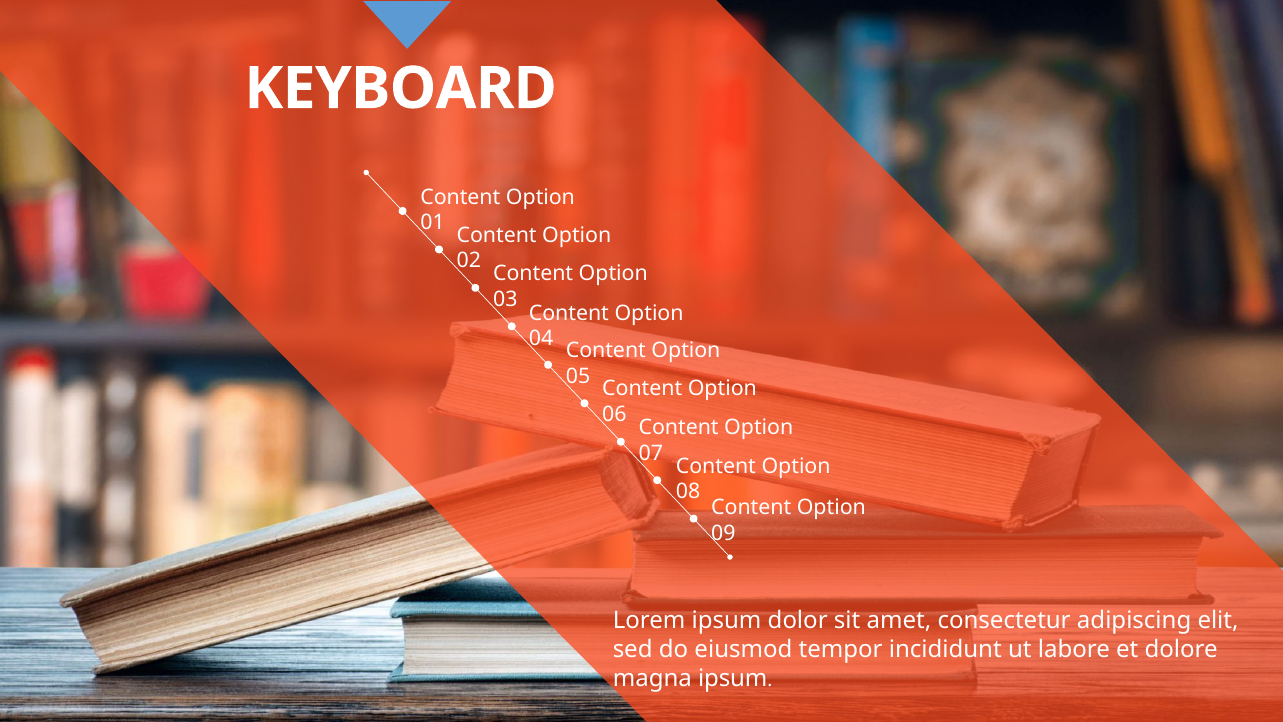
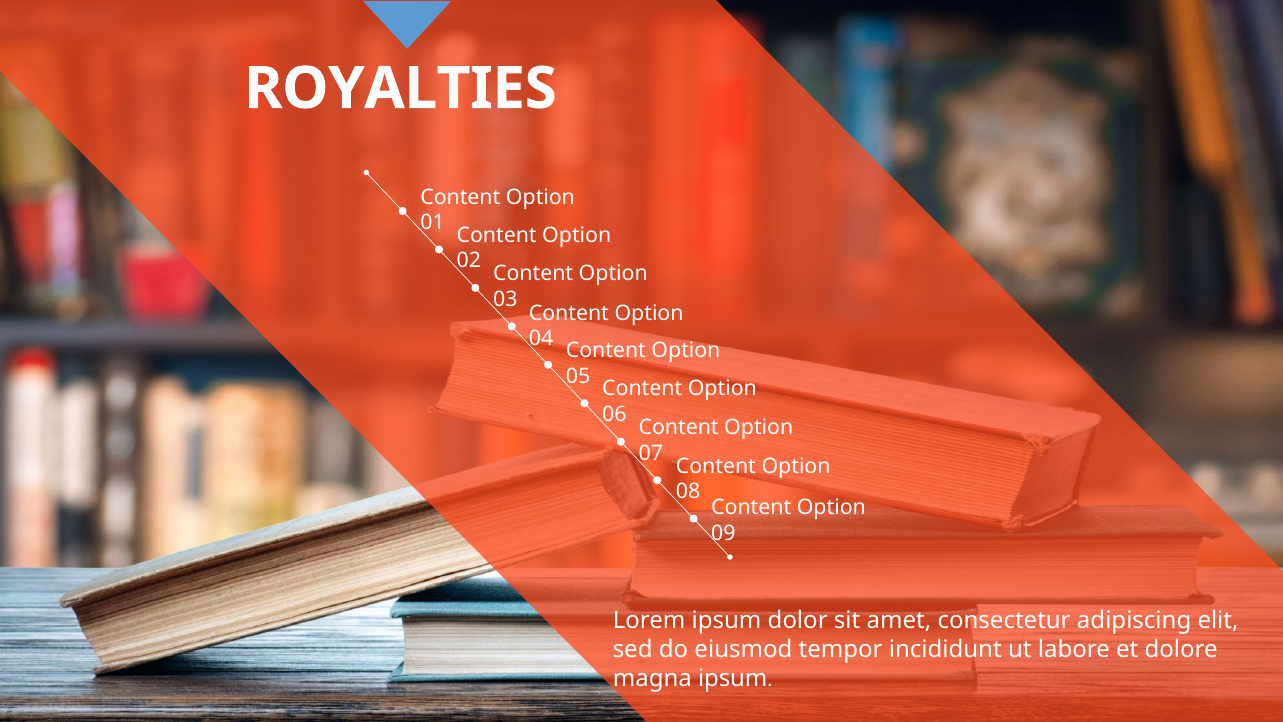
KEYBOARD: KEYBOARD -> ROYALTIES (401, 89)
